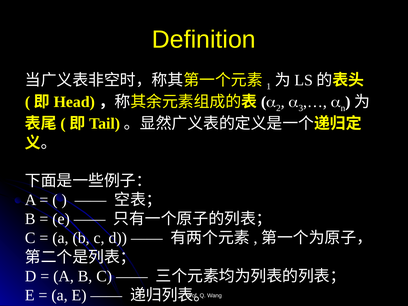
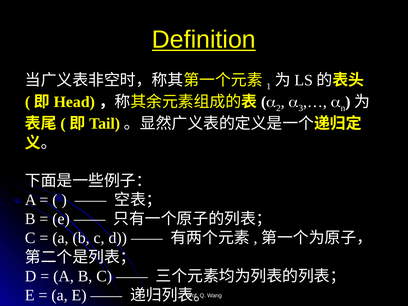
Definition underline: none -> present (204, 40)
